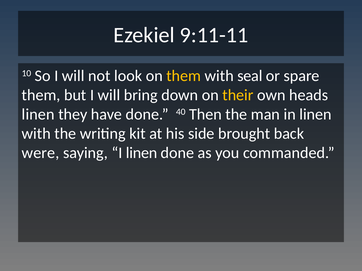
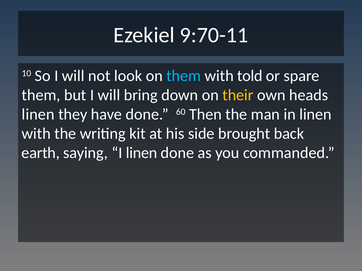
9:11-11: 9:11-11 -> 9:70-11 (214, 35)
them colour: yellow -> light blue (184, 76)
seal: seal -> told (250, 76)
40: 40 -> 60 (181, 112)
were: were -> earth (41, 153)
